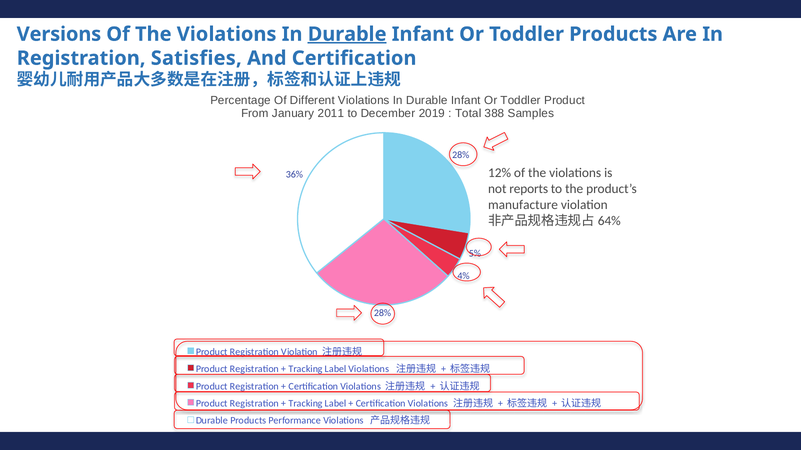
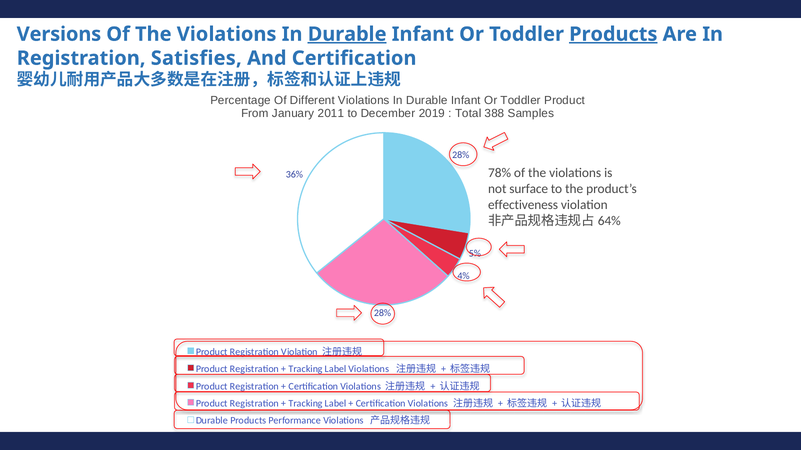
Products underline: none -> present (613, 34)
12%: 12% -> 78% (500, 173)
reports: reports -> surface (529, 189)
manufacture: manufacture -> effectiveness (523, 205)
